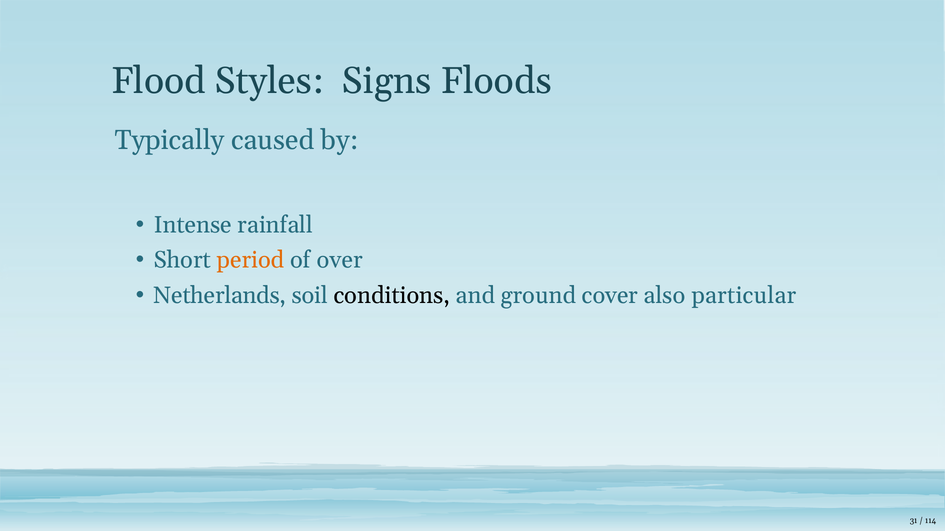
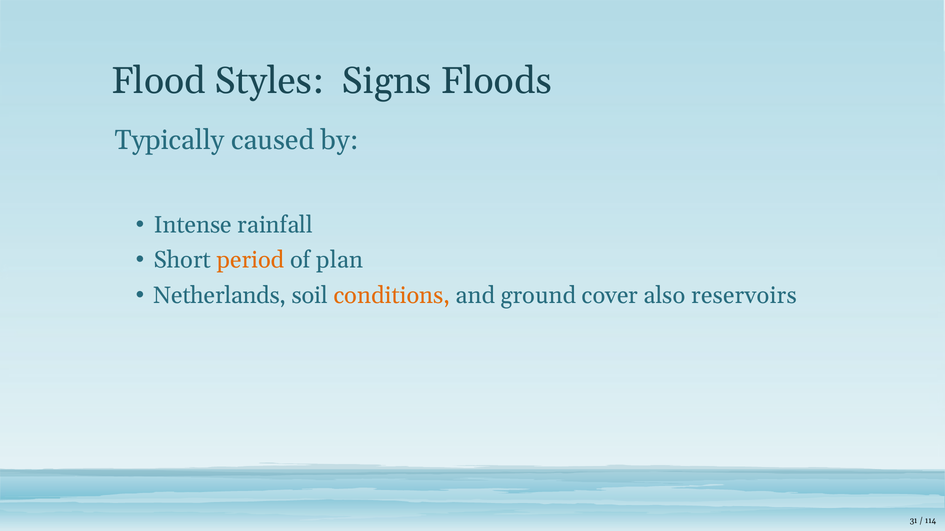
over: over -> plan (340, 260)
conditions colour: black -> orange (392, 296)
particular: particular -> reservoirs (744, 296)
